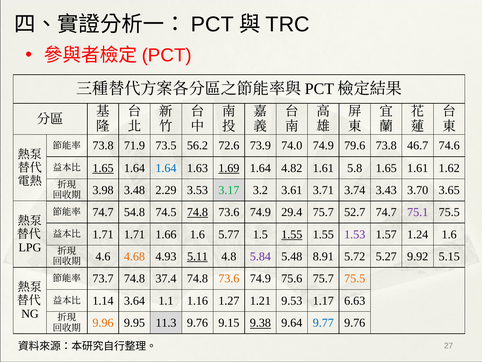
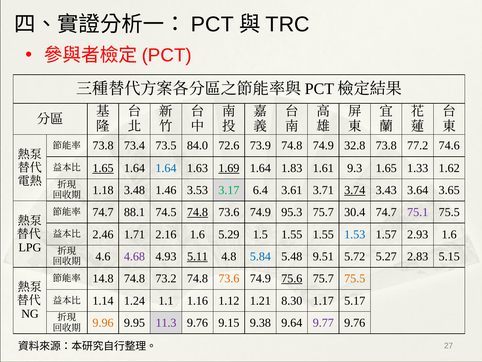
71.9: 71.9 -> 73.4 (134, 145)
56.2: 56.2 -> 84.0 (197, 145)
73.9 74.0: 74.0 -> 74.8 (292, 145)
79.6: 79.6 -> 32.8 (355, 145)
46.7: 46.7 -> 77.2 (418, 145)
4.82: 4.82 -> 1.83 (292, 168)
5.8: 5.8 -> 9.3 (355, 168)
1.65 1.61: 1.61 -> 1.33 (418, 168)
3.98: 3.98 -> 1.18 (103, 190)
2.29: 2.29 -> 1.46 (166, 190)
3.2: 3.2 -> 6.4 (260, 190)
3.74 underline: none -> present (355, 190)
3.70: 3.70 -> 3.64 (418, 190)
54.8: 54.8 -> 88.1 (134, 212)
29.4: 29.4 -> 95.3 (292, 212)
52.7: 52.7 -> 30.4 (355, 212)
1.71: 1.71 -> 2.46 (103, 234)
1.66: 1.66 -> 2.16 (166, 234)
5.77: 5.77 -> 5.29 (229, 234)
1.55 underline: present -> none (292, 234)
1.53 colour: purple -> blue (355, 234)
1.24: 1.24 -> 2.93 (418, 234)
4.68 colour: orange -> purple (134, 256)
5.84 colour: purple -> blue (260, 256)
8.91: 8.91 -> 9.51 (323, 256)
9.92: 9.92 -> 2.83 (418, 256)
73.7: 73.7 -> 14.8 (103, 278)
37.4: 37.4 -> 73.2 (166, 278)
75.6 underline: none -> present (292, 278)
3.64: 3.64 -> 1.24 (134, 300)
1.27: 1.27 -> 1.12 (229, 300)
9.53: 9.53 -> 8.30 (292, 300)
6.63: 6.63 -> 5.17 (355, 300)
11.3 colour: black -> purple (166, 323)
9.38 underline: present -> none (260, 323)
9.77 colour: blue -> purple (323, 323)
